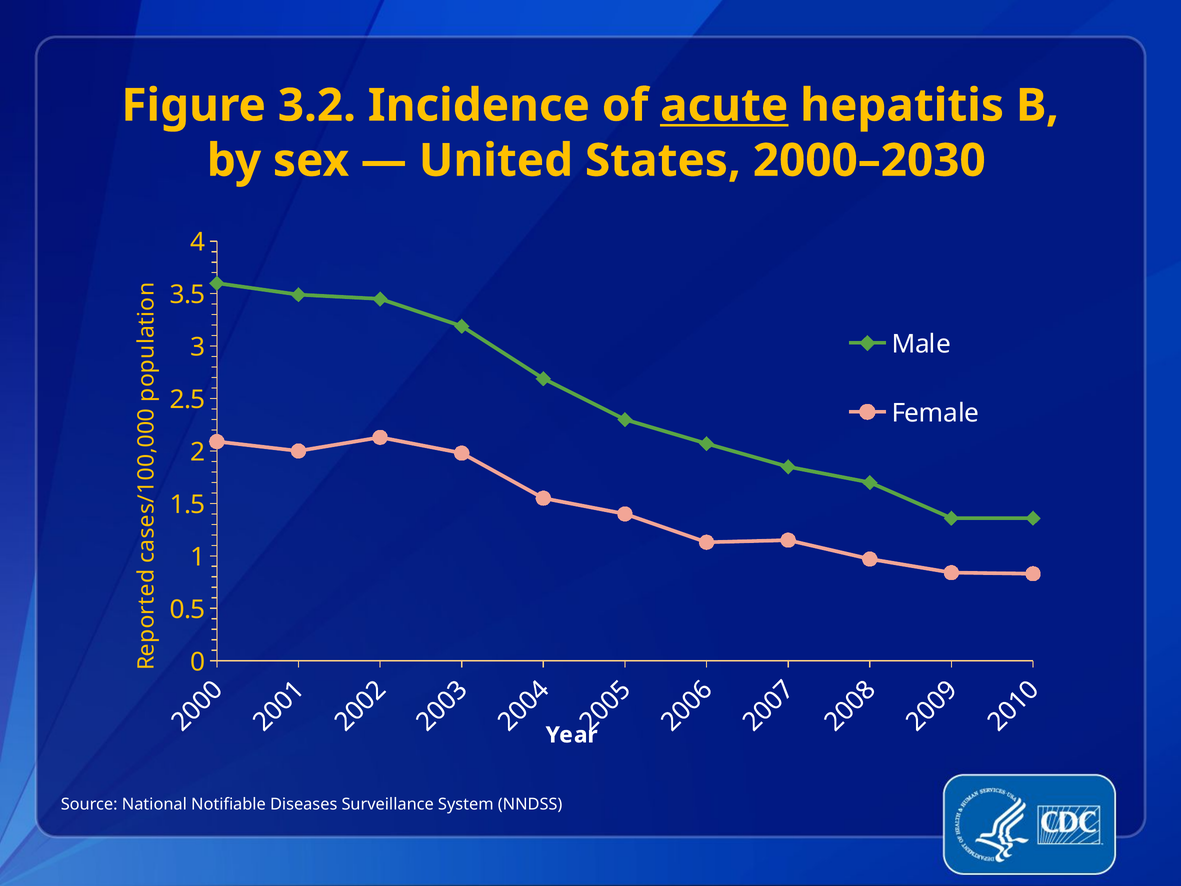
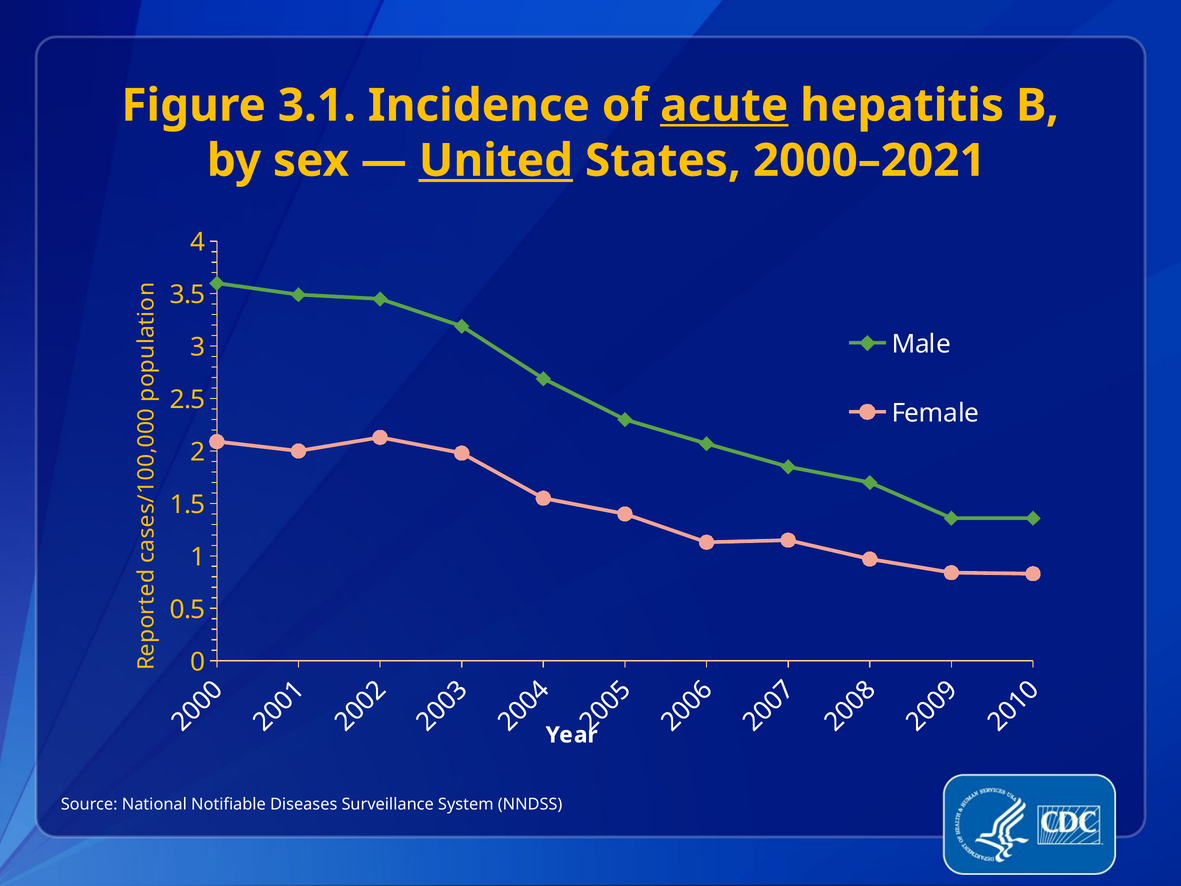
3.2: 3.2 -> 3.1 (317, 105)
United underline: none -> present (496, 161)
2000–2030: 2000–2030 -> 2000–2021 (869, 161)
